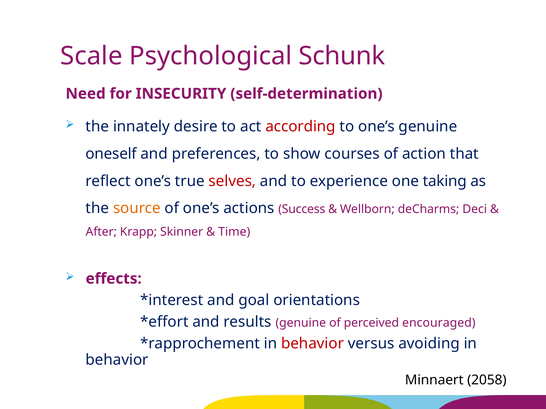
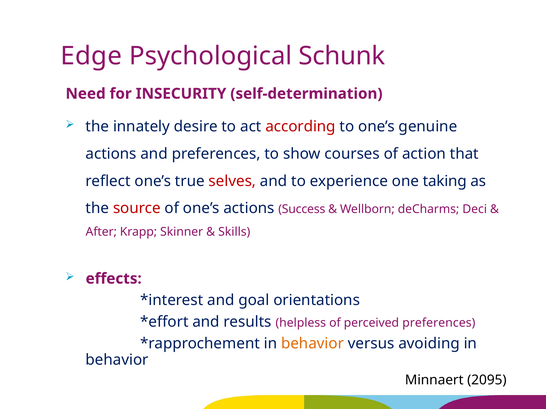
Scale: Scale -> Edge (91, 56)
oneself: oneself -> actions (111, 154)
source colour: orange -> red (137, 209)
Time: Time -> Skills (234, 232)
results genuine: genuine -> helpless (301, 323)
perceived encouraged: encouraged -> preferences (439, 323)
behavior colour: red -> orange (313, 344)
2058: 2058 -> 2095 (487, 380)
